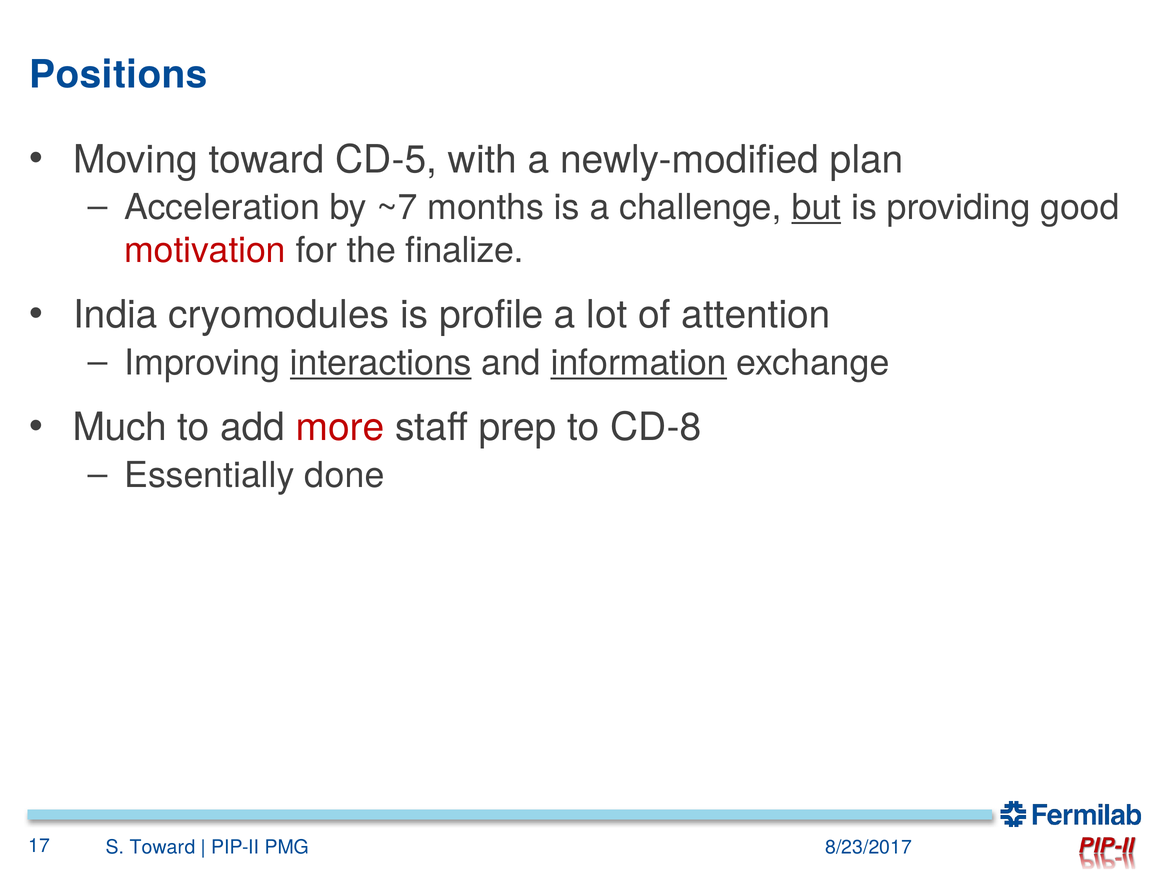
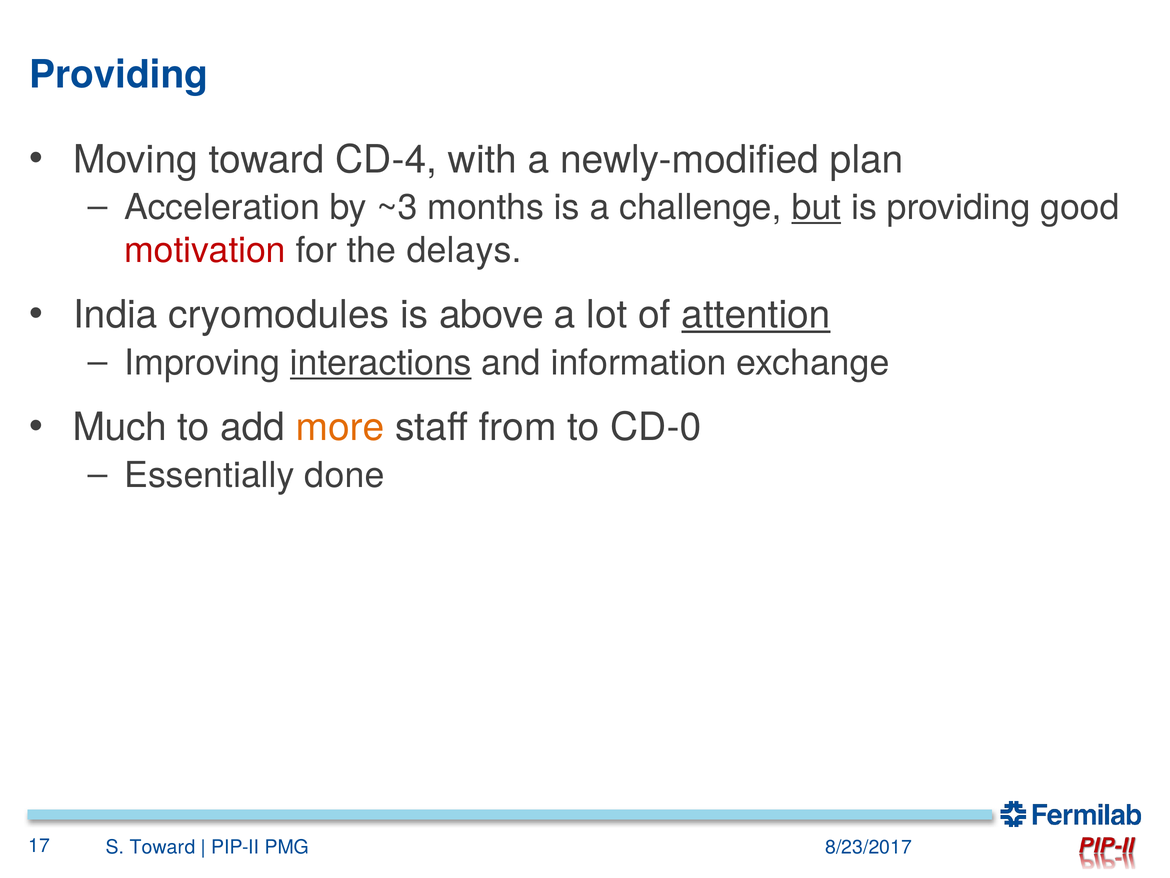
Positions: Positions -> Providing (119, 75)
CD-5: CD-5 -> CD-4 (386, 160)
~7: ~7 -> ~3 (397, 207)
finalize: finalize -> delays (464, 250)
profile: profile -> above (491, 315)
attention underline: none -> present (756, 315)
information underline: present -> none (639, 363)
more colour: red -> orange (340, 427)
prep: prep -> from (518, 427)
CD-8: CD-8 -> CD-0 (656, 427)
